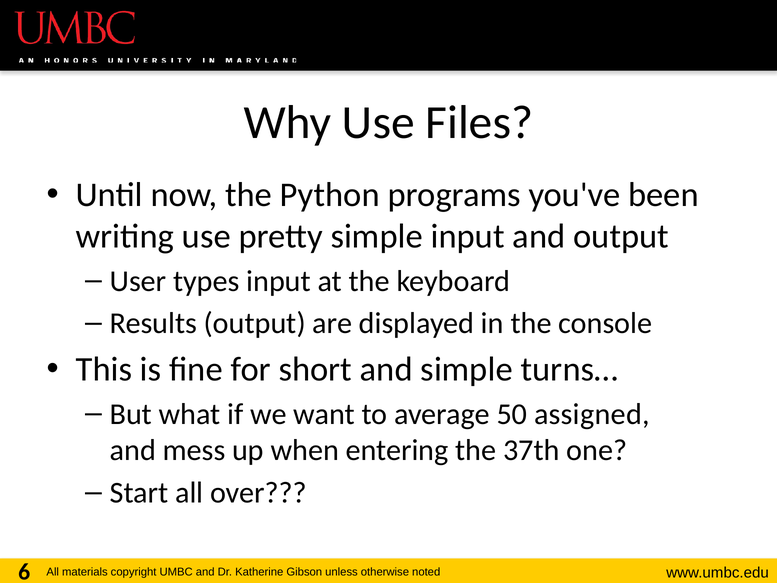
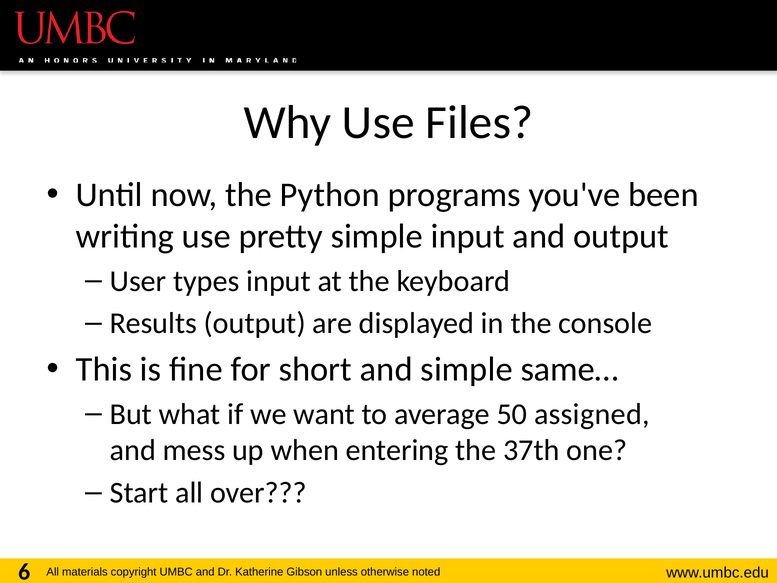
turns…: turns… -> same… (570, 369)
